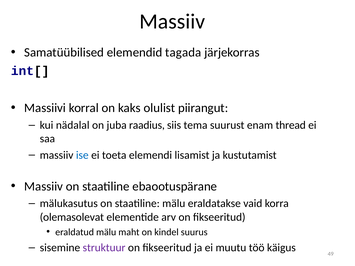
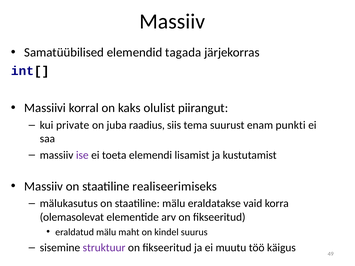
nädalal: nädalal -> private (73, 125)
thread: thread -> punkti (291, 125)
ise colour: blue -> purple (82, 155)
ebaootuspärane: ebaootuspärane -> realiseerimiseks (175, 187)
